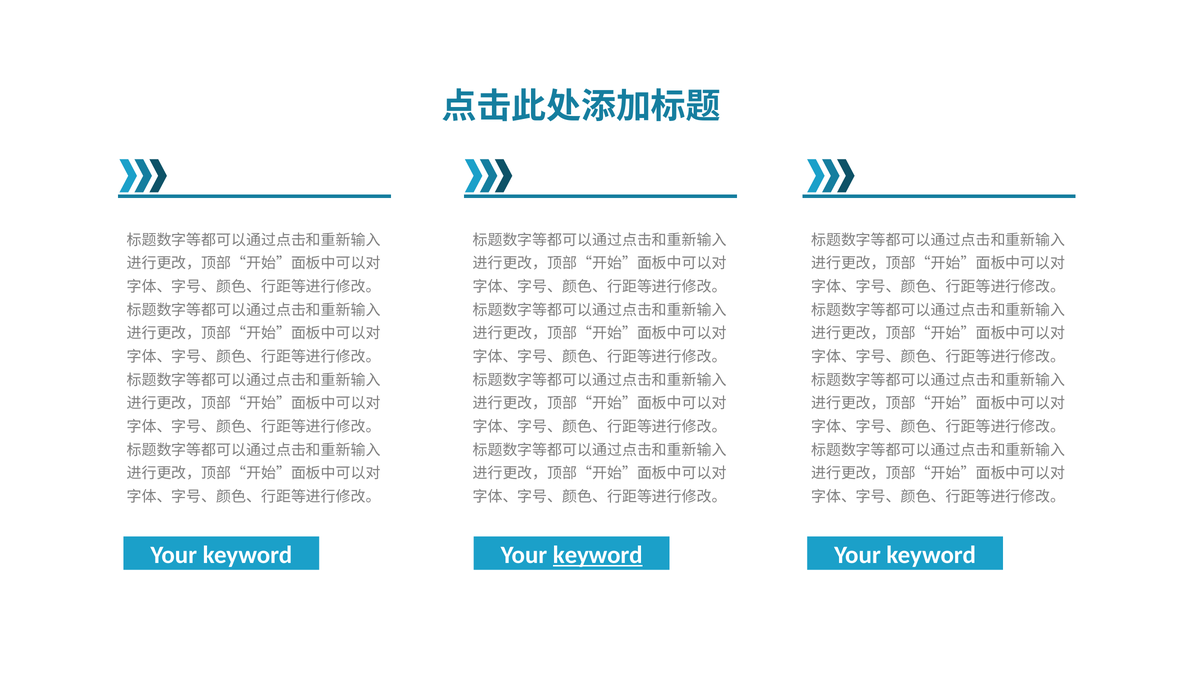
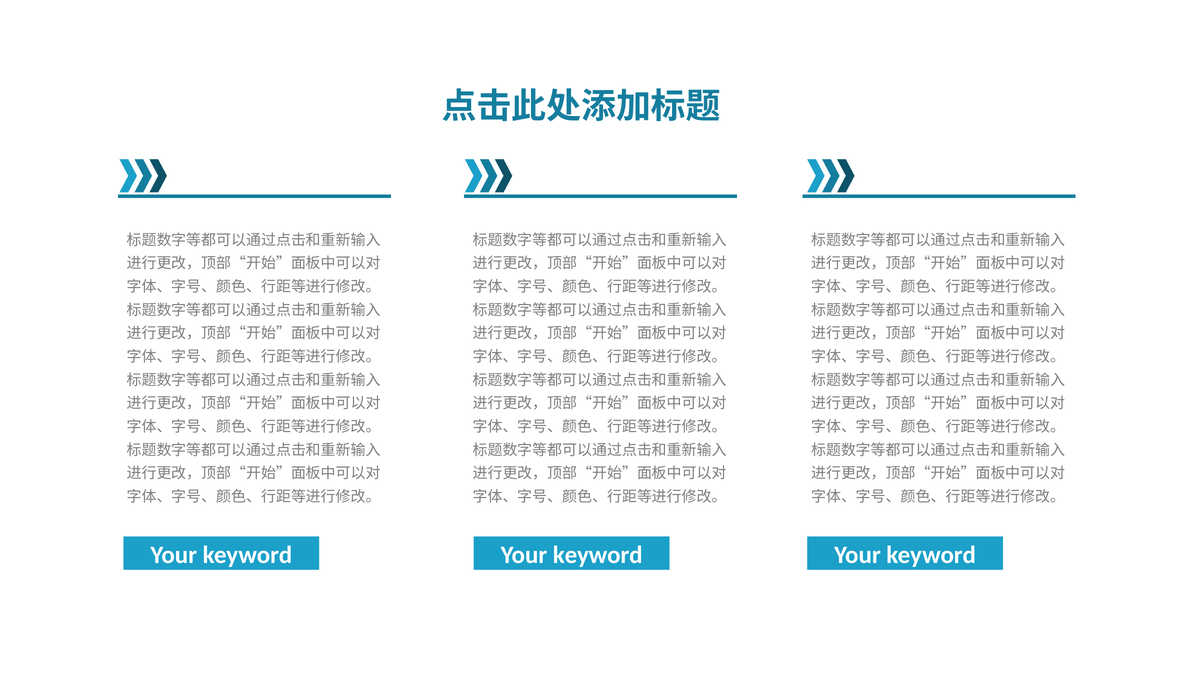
keyword underline: present -> none (598, 555)
